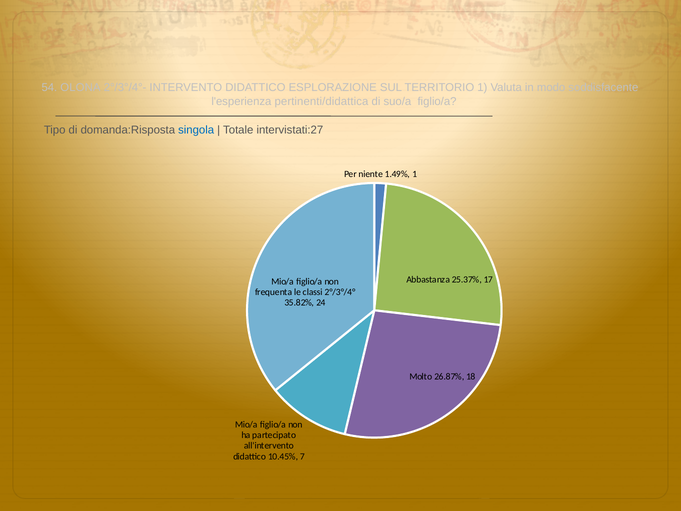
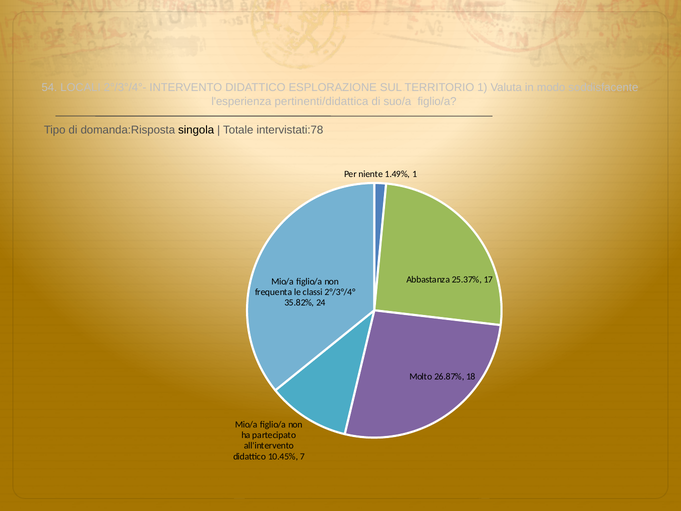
OLONA: OLONA -> LOCALI (80, 88)
singola colour: blue -> black (196, 130)
intervistati:27: intervistati:27 -> intervistati:78 (290, 130)
